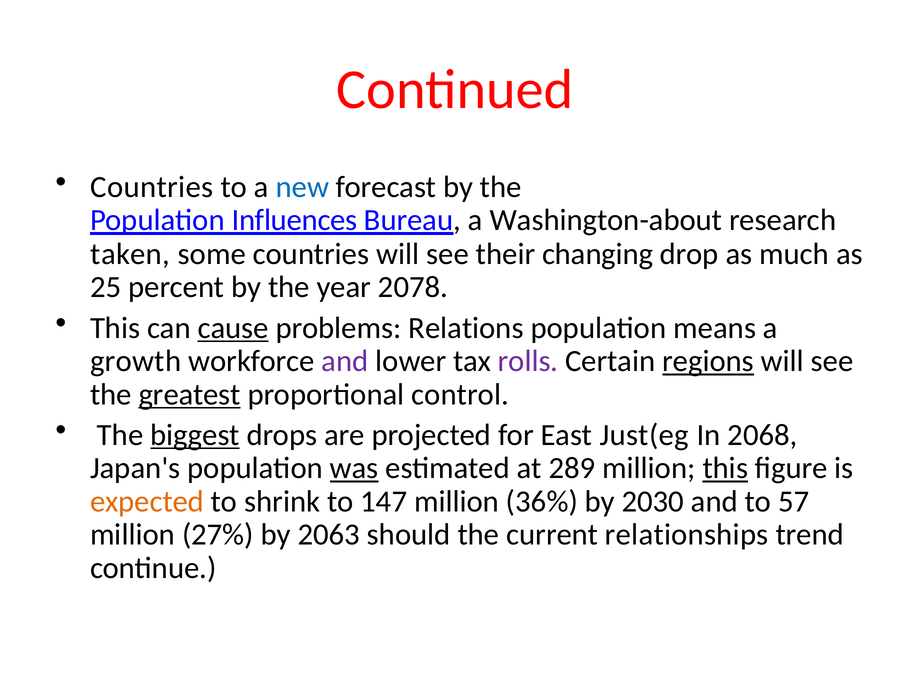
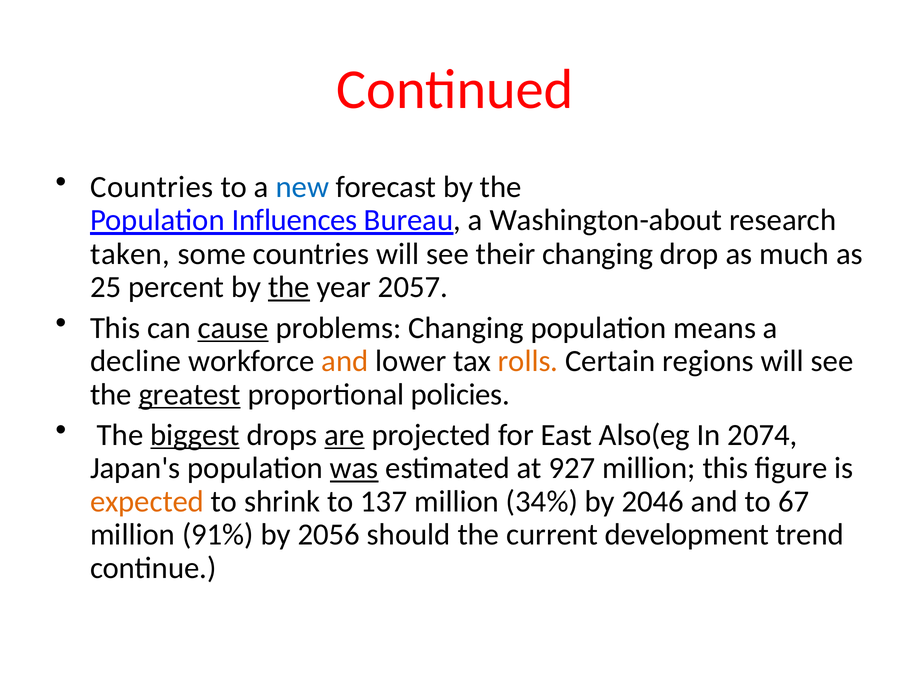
the underline: none -> present (289, 287)
2078: 2078 -> 2057 (413, 287)
problems Relations: Relations -> Changing (466, 328)
growth: growth -> decline (136, 361)
and colour: purple -> orange (345, 361)
rolls colour: purple -> orange (528, 361)
regions underline: present -> none (708, 361)
control: control -> policies (460, 394)
are underline: none -> present (344, 435)
Just(eg: Just(eg -> Also(eg (644, 435)
2068: 2068 -> 2074 (763, 435)
289: 289 -> 927 (572, 468)
this underline: present -> none (725, 468)
147: 147 -> 137 (384, 501)
36%: 36% -> 34% (542, 501)
2030: 2030 -> 2046 (653, 501)
57: 57 -> 67 (794, 501)
27%: 27% -> 91% (218, 534)
2063: 2063 -> 2056 (329, 534)
relationships: relationships -> development (687, 534)
